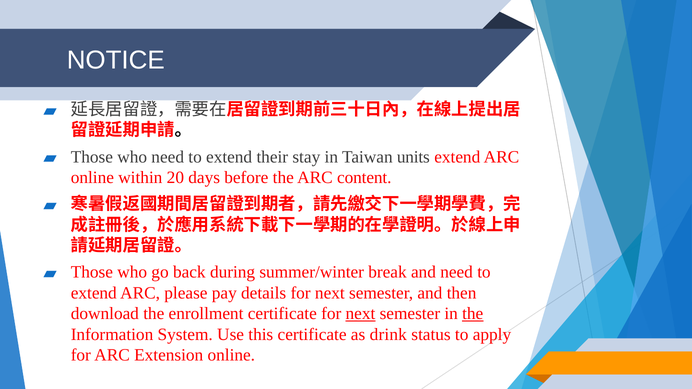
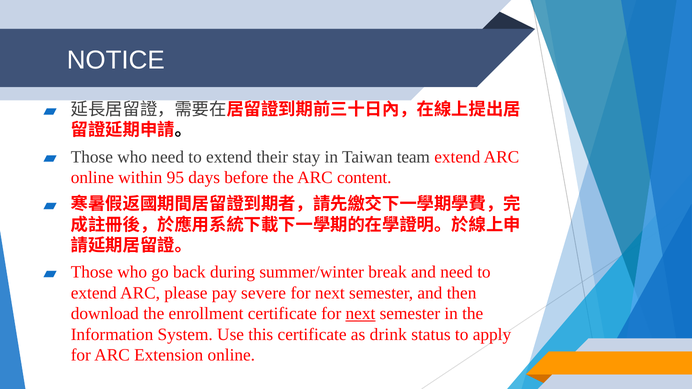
units: units -> team (413, 157)
20: 20 -> 95 (175, 178)
details: details -> severe (264, 293)
the underline: present -> none (473, 314)
